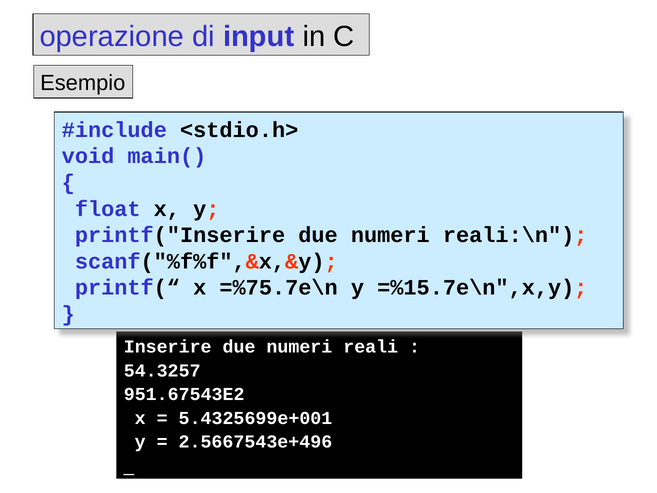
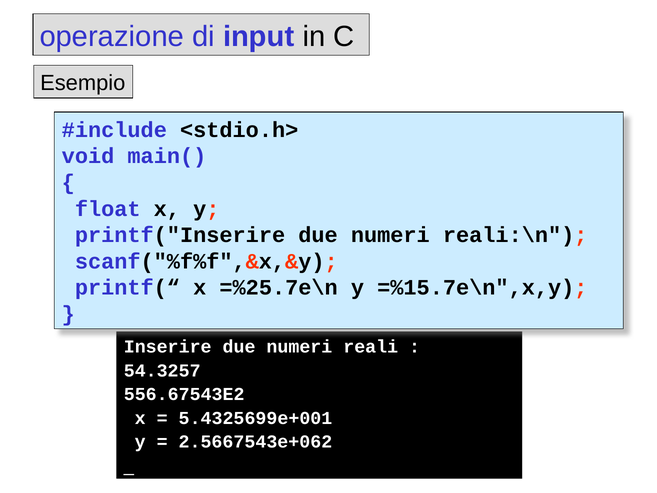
=%75.7e\n: =%75.7e\n -> =%25.7e\n (279, 288)
951.67543E2: 951.67543E2 -> 556.67543E2 (184, 394)
2.5667543e+496: 2.5667543e+496 -> 2.5667543e+062 (255, 442)
